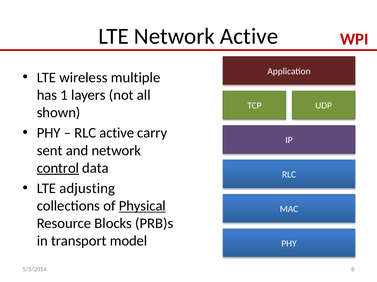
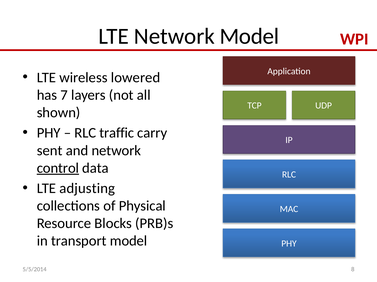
Network Active: Active -> Model (249, 36)
multiple: multiple -> lowered (136, 78)
1: 1 -> 7 (64, 95)
RLC active: active -> traffic (117, 133)
Physical underline: present -> none (142, 206)
